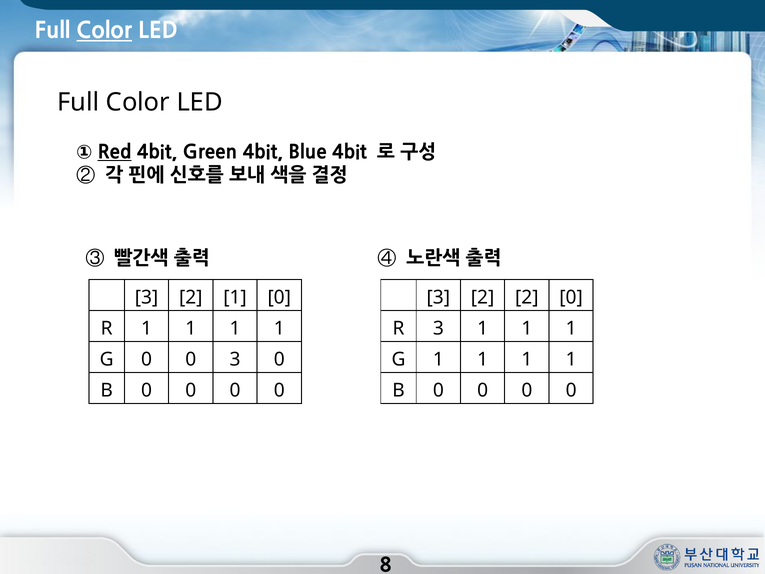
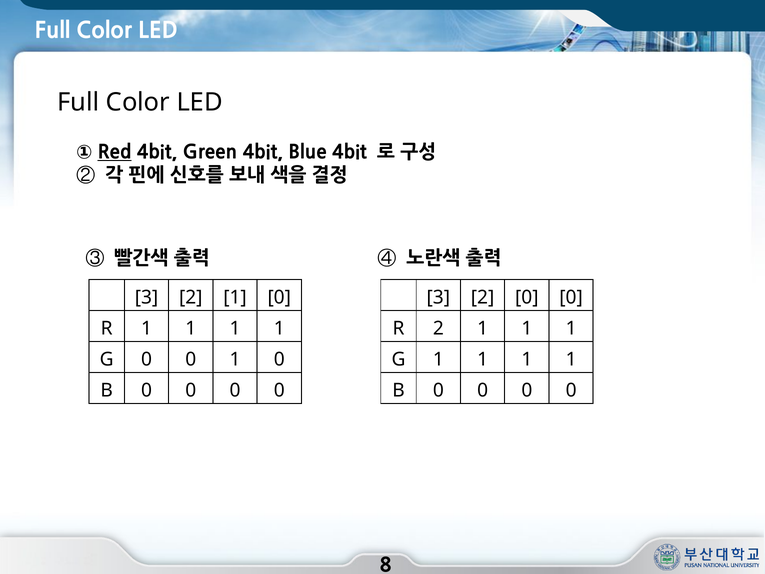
Color underline: present -> none (104, 31)
2 2: 2 -> 0 (527, 297)
R 3: 3 -> 2 (438, 328)
0 3: 3 -> 1 (235, 359)
